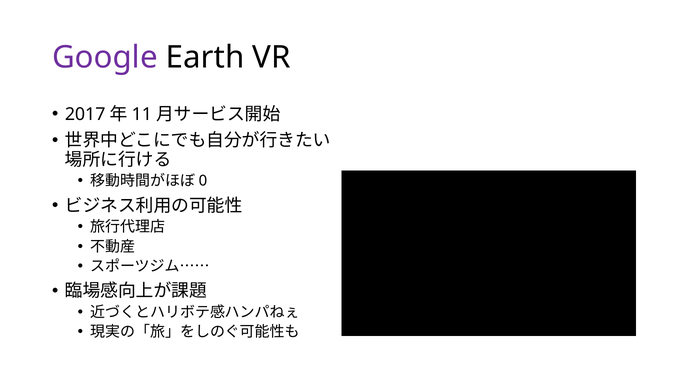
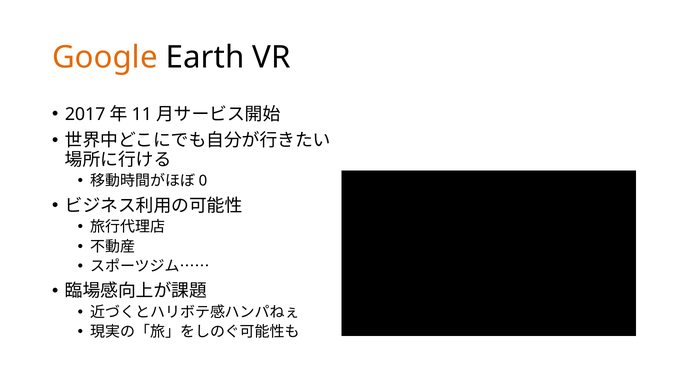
Google colour: purple -> orange (105, 57)
